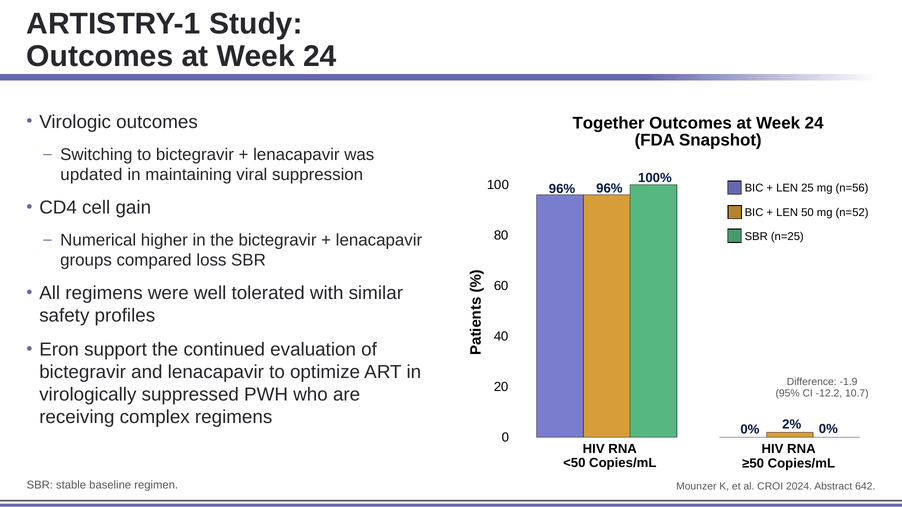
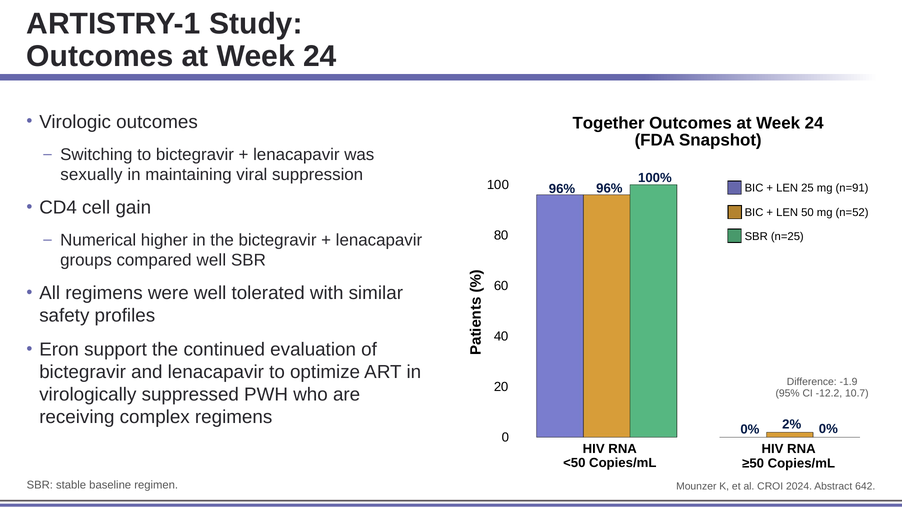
updated: updated -> sexually (91, 175)
n=56: n=56 -> n=91 (852, 188)
compared loss: loss -> well (211, 261)
